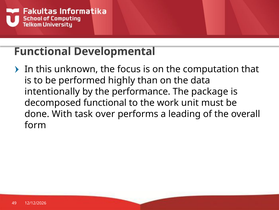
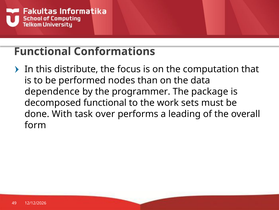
Developmental: Developmental -> Conformations (114, 51)
unknown: unknown -> distribute (76, 69)
highly: highly -> nodes (122, 80)
intentionally: intentionally -> dependence (52, 91)
performance: performance -> programmer (141, 91)
unit: unit -> sets (190, 102)
